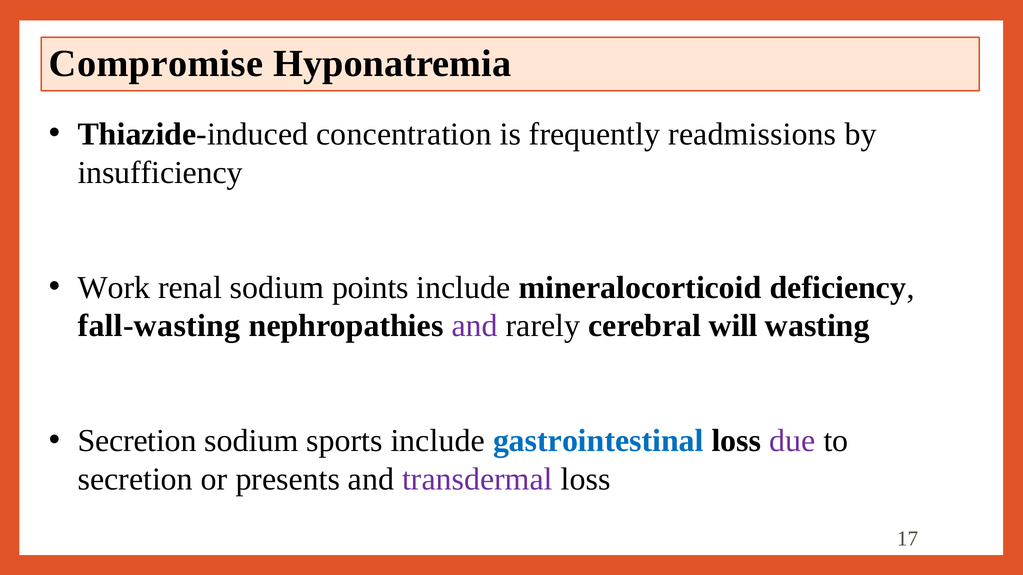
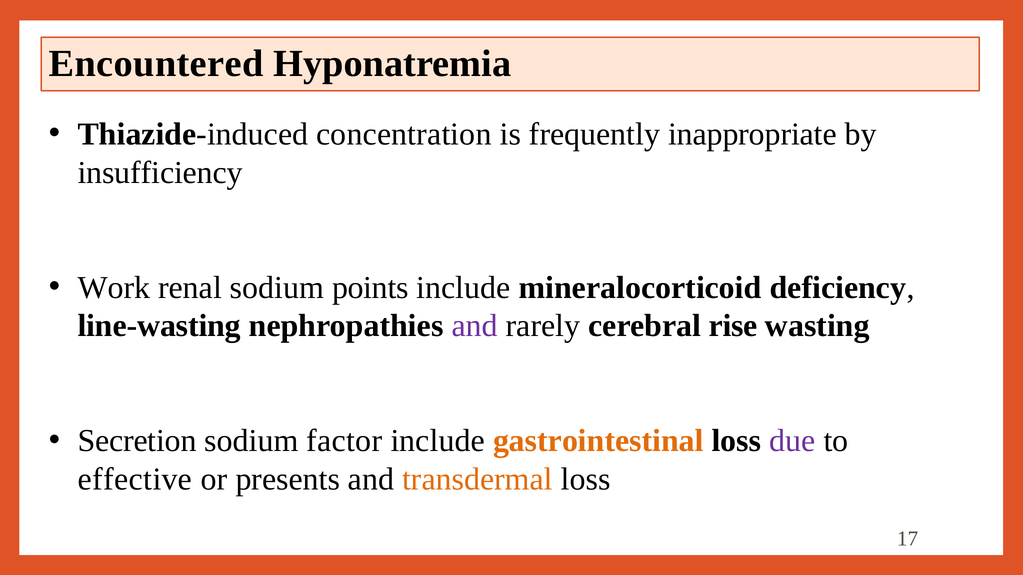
Compromise: Compromise -> Encountered (156, 64)
readmissions: readmissions -> inappropriate (752, 134)
fall-wasting: fall-wasting -> line-wasting (159, 326)
will: will -> rise (733, 326)
sports: sports -> factor (344, 441)
gastrointestinal colour: blue -> orange (598, 441)
secretion: secretion -> effective (135, 479)
transdermal colour: purple -> orange (477, 479)
